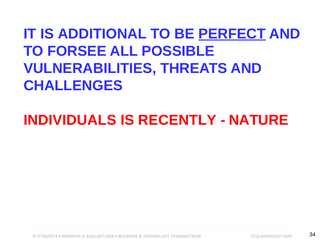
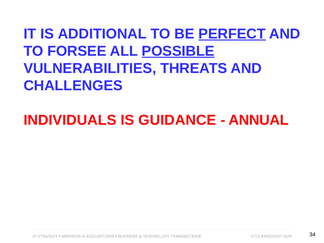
POSSIBLE underline: none -> present (178, 51)
RECENTLY: RECENTLY -> GUIDANCE (177, 120)
NATURE: NATURE -> ANNUAL (259, 120)
